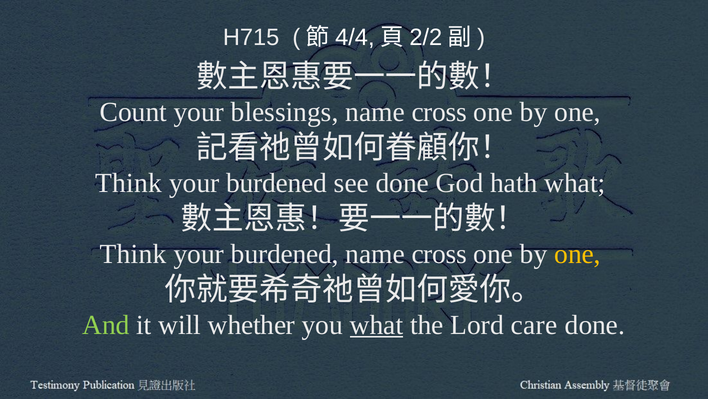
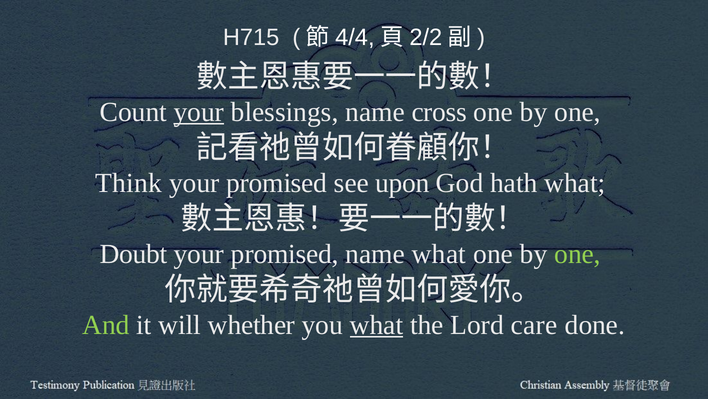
your underline: none -> present (199, 112)
burdened: burdened -> promised (277, 183)
see done: done -> upon (403, 183)
Think: Think -> Doubt (133, 253)
burdened: burdened -> promised (285, 253)
cross: cross -> what (439, 253)
one colour: yellow -> light green (578, 253)
